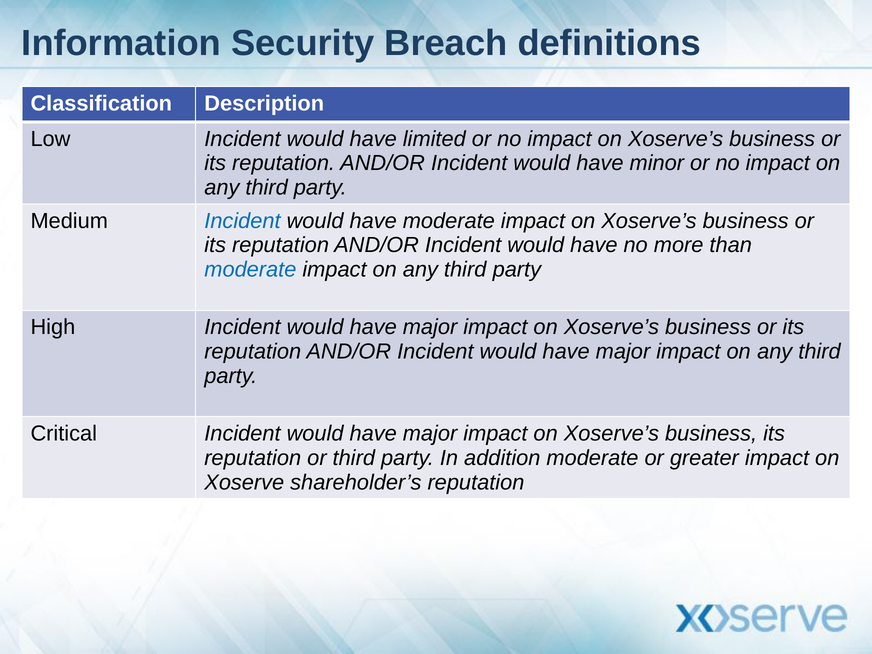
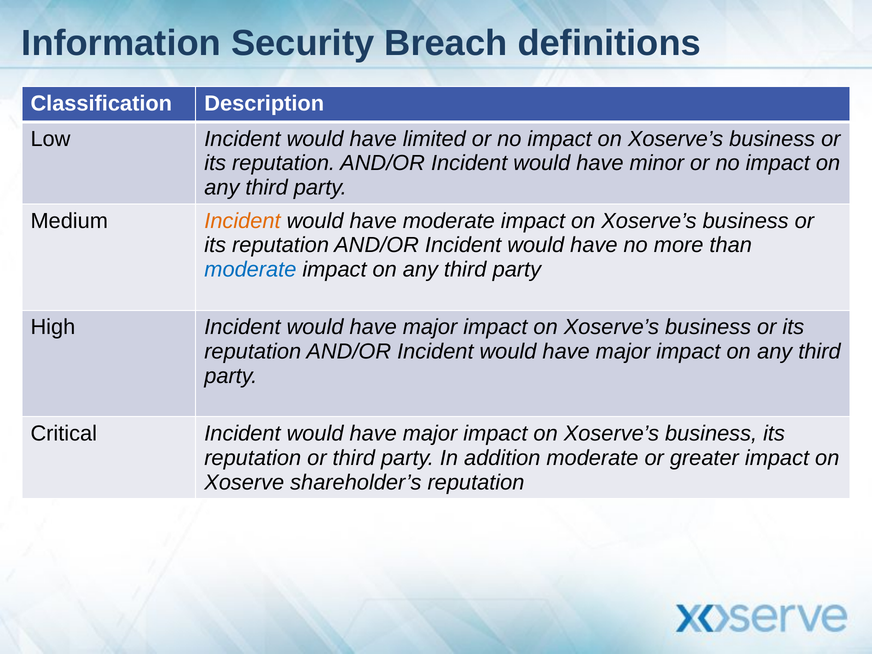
Incident colour: blue -> orange (242, 221)
